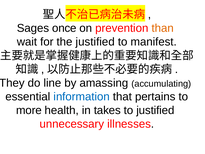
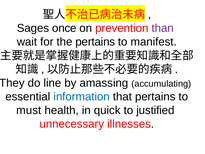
than colour: orange -> purple (163, 28)
the justified: justified -> pertains (95, 42)
more: more -> must (29, 110)
takes: takes -> quick (107, 110)
